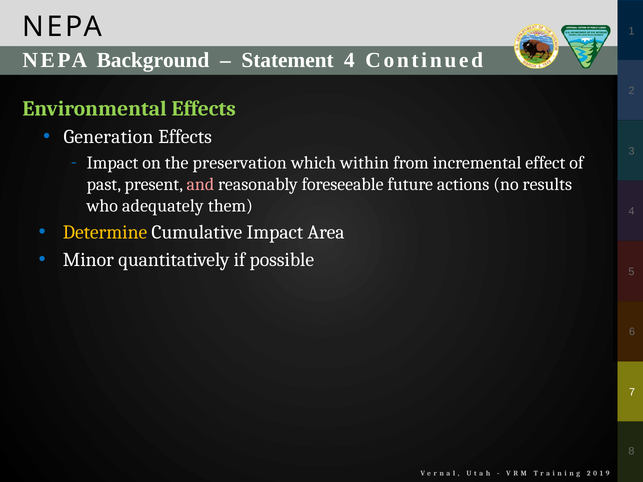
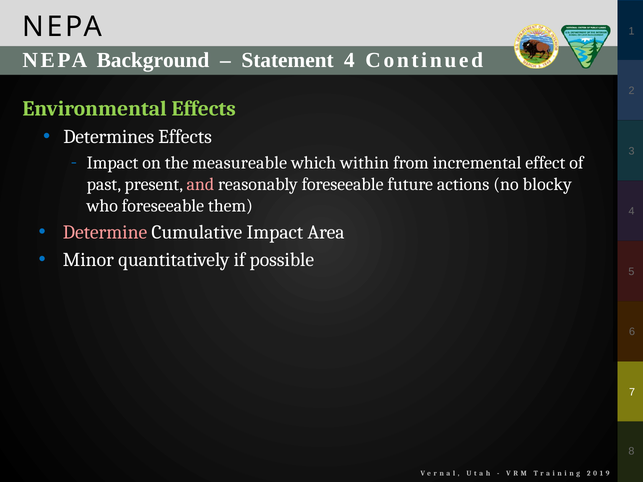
Generation: Generation -> Determines (109, 137)
preservation: preservation -> measureable (240, 163)
results: results -> blocky (547, 184)
who adequately: adequately -> foreseeable (163, 206)
Determine colour: yellow -> pink (105, 232)
